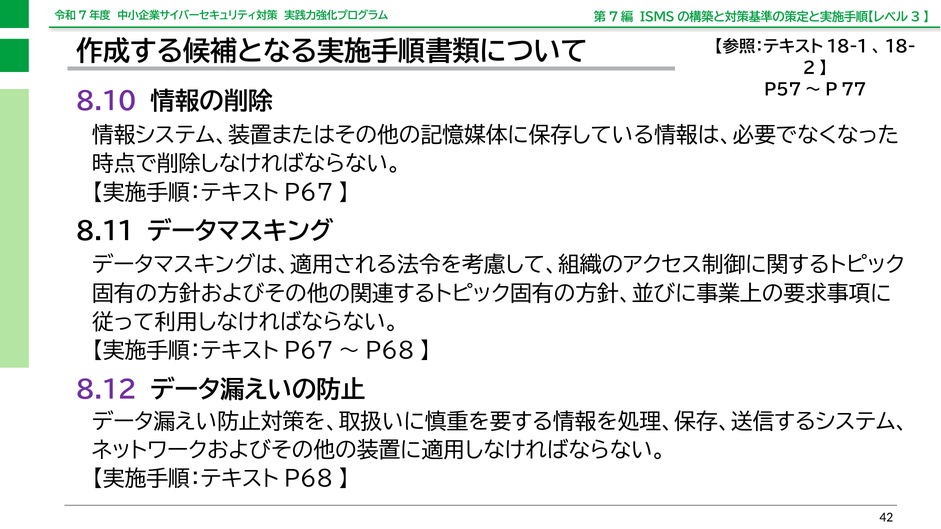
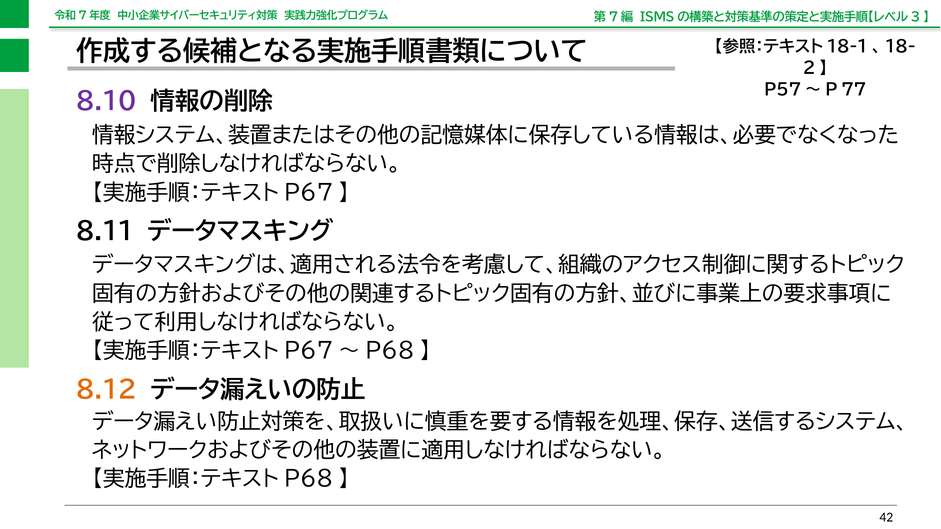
8.12 colour: purple -> orange (106, 390)
